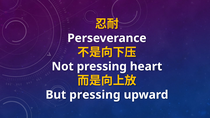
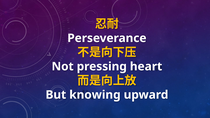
But pressing: pressing -> knowing (95, 95)
